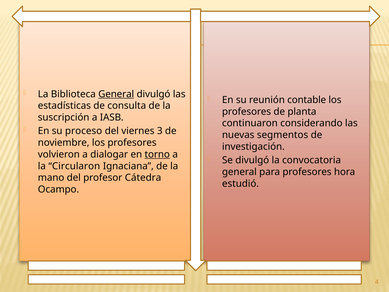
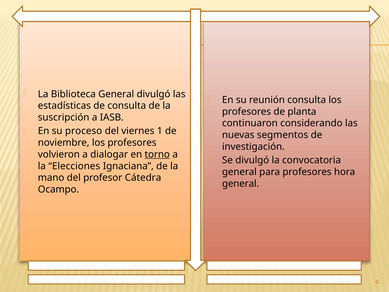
General underline: present -> none (116, 94)
reunión contable: contable -> consulta (307, 100)
3: 3 -> 1 (160, 131)
Circularon: Circularon -> Elecciones (74, 166)
estudió: estudió -> general (241, 183)
